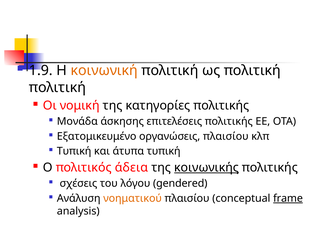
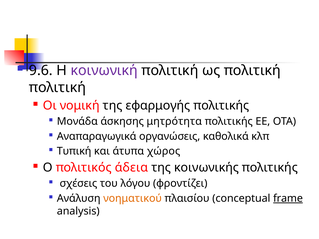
1.9: 1.9 -> 9.6 (41, 70)
κοινωνική colour: orange -> purple (104, 70)
κατηγορίες: κατηγορίες -> εφαρμογής (158, 106)
επιτελέσεις: επιτελέσεις -> μητρότητα (174, 122)
Εξατομικευμένο: Εξατομικευμένο -> Αναπαραγωγικά (97, 136)
οργανώσεις πλαισίου: πλαισίου -> καθολικά (226, 136)
άτυπα τυπική: τυπική -> χώρος (164, 151)
κοινωνικής underline: present -> none (207, 168)
gendered: gendered -> φροντίζει (180, 184)
